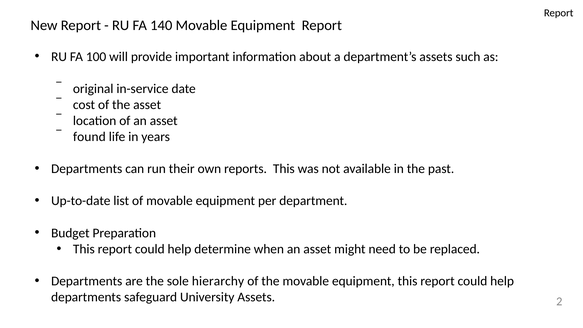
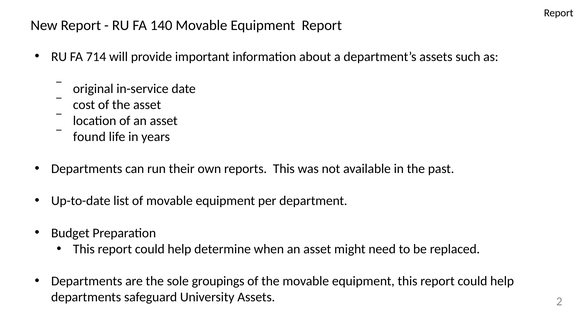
100: 100 -> 714 (96, 57)
hierarchy: hierarchy -> groupings (218, 281)
